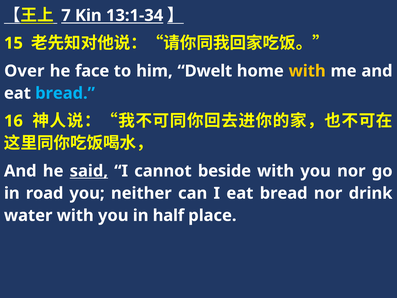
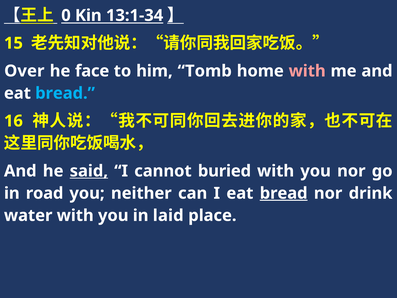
7: 7 -> 0 (66, 15)
Dwelt: Dwelt -> Tomb (205, 71)
with colour: yellow -> pink (307, 71)
beside: beside -> buried (224, 171)
bread underline: none -> present (284, 193)
half: half -> laid (168, 215)
